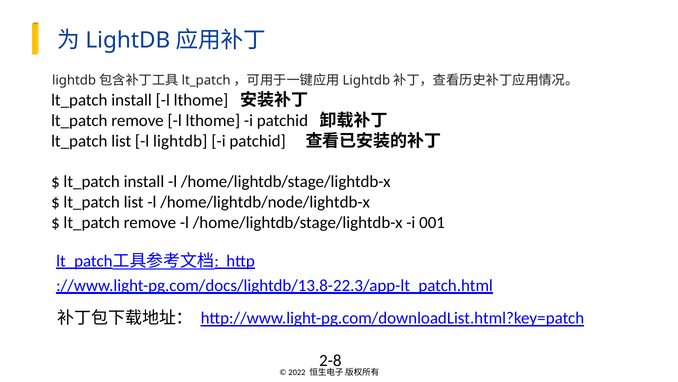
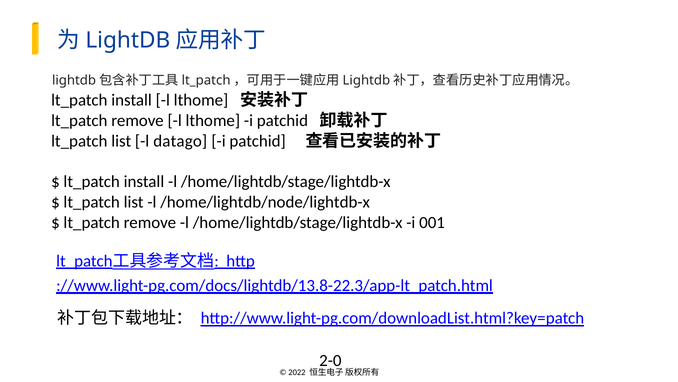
l lightdb: lightdb -> datago (180, 141)
2-8: 2-8 -> 2-0 (330, 360)
